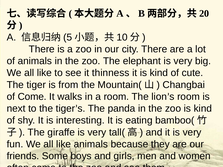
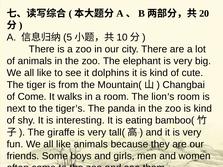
thinness: thinness -> dolphins (111, 73)
